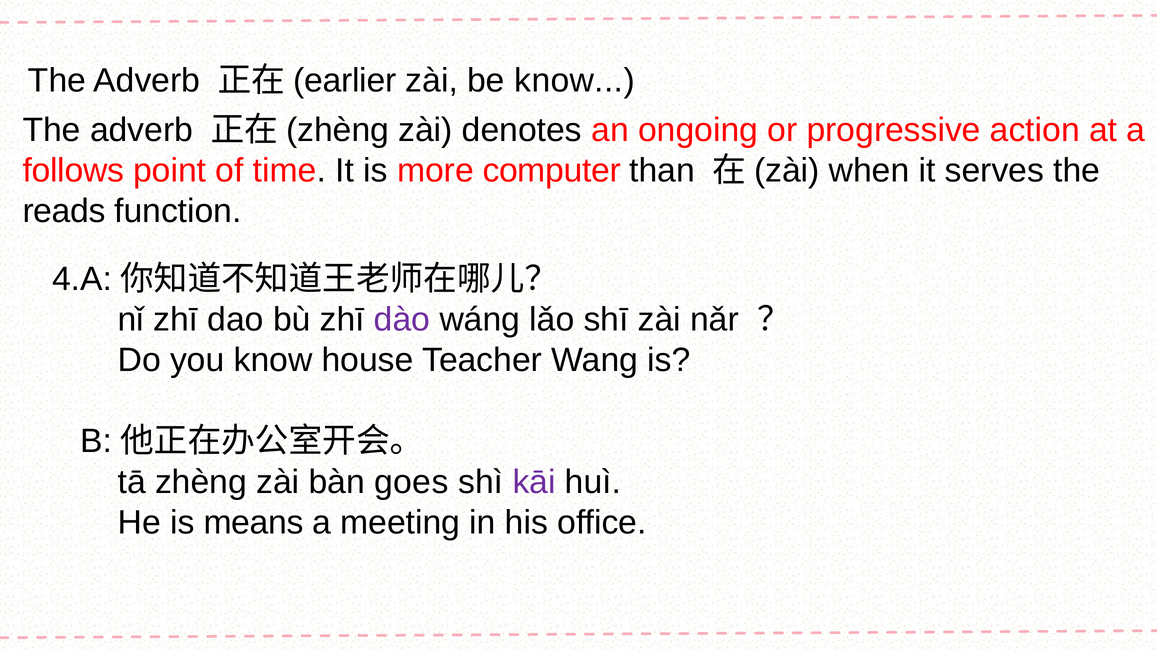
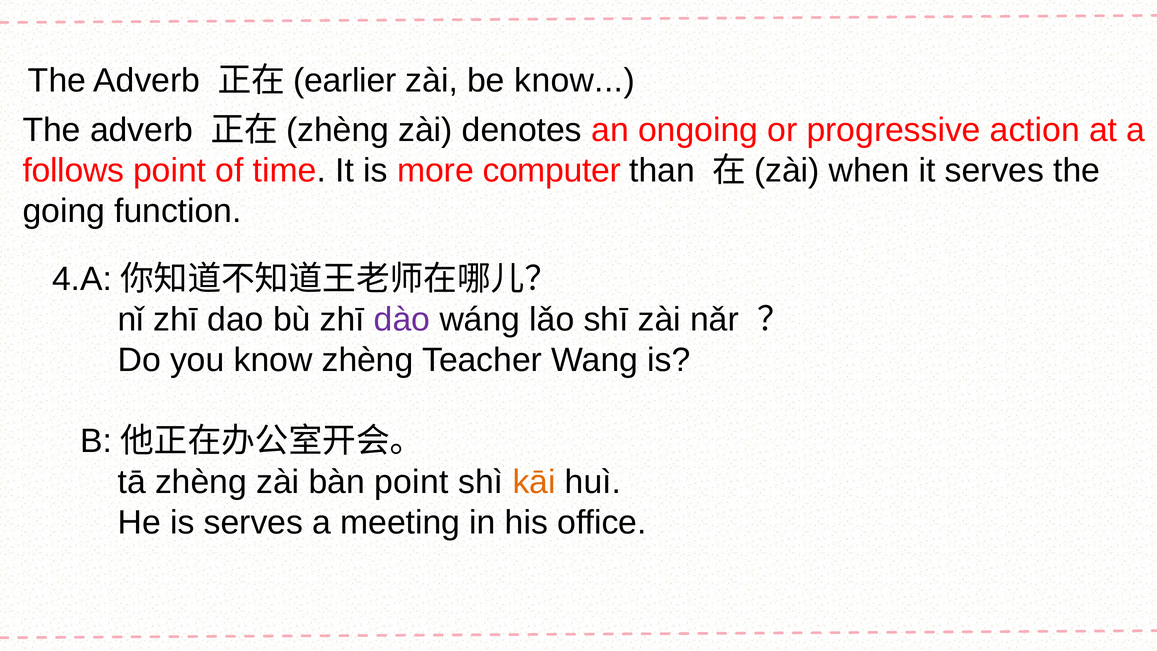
reads: reads -> going (64, 211)
know house: house -> zhèng (368, 360)
bàn goes: goes -> point (411, 482)
kāi colour: purple -> orange (534, 482)
is means: means -> serves (253, 522)
